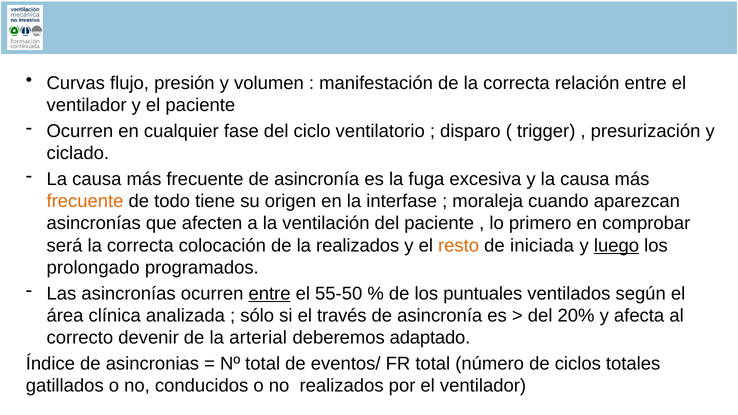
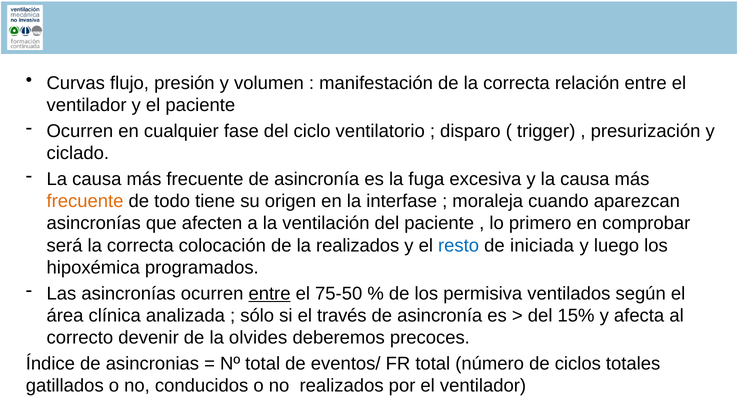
resto colour: orange -> blue (459, 246)
luego underline: present -> none (617, 246)
prolongado: prolongado -> hipoxémica (93, 268)
55-50: 55-50 -> 75-50 (339, 294)
puntuales: puntuales -> permisiva (483, 294)
20%: 20% -> 15% (576, 316)
arterial: arterial -> olvides (258, 338)
adaptado: adaptado -> precoces (430, 338)
